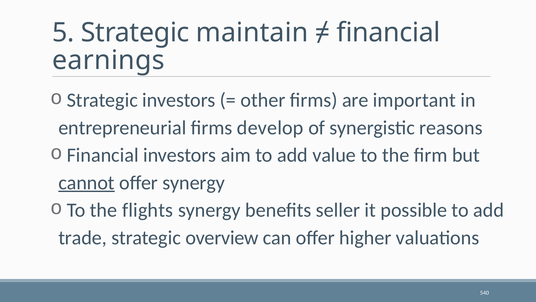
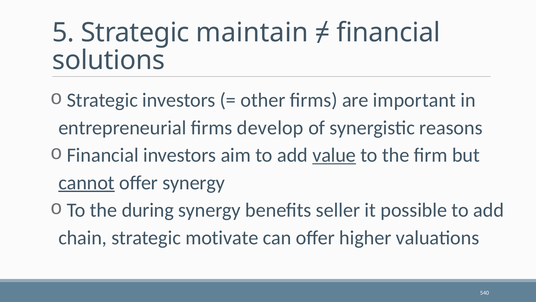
earnings: earnings -> solutions (109, 60)
value underline: none -> present (334, 155)
flights: flights -> during (148, 210)
trade: trade -> chain (83, 237)
overview: overview -> motivate (222, 237)
